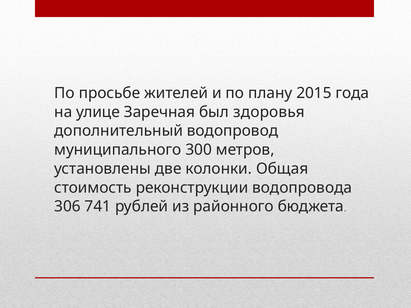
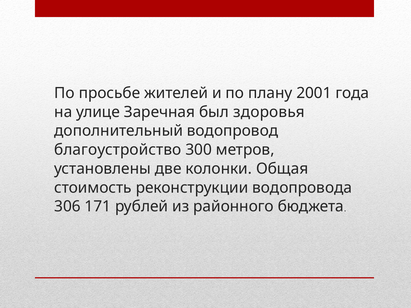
2015: 2015 -> 2001 (314, 93)
муниципального: муниципального -> благоустройство (118, 150)
741: 741 -> 171 (98, 207)
